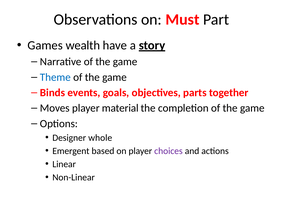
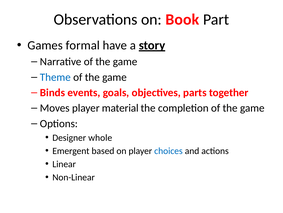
Must: Must -> Book (182, 19)
wealth: wealth -> formal (83, 45)
choices colour: purple -> blue (168, 150)
